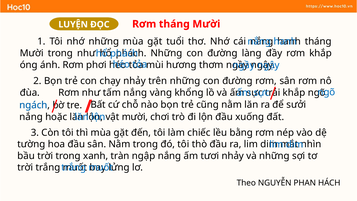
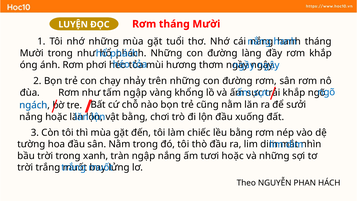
tấm nắng: nắng -> ngập (135, 93)
vật mười: mười -> bằng (135, 117)
tươi nhảy: nhảy -> hoặc (233, 156)
